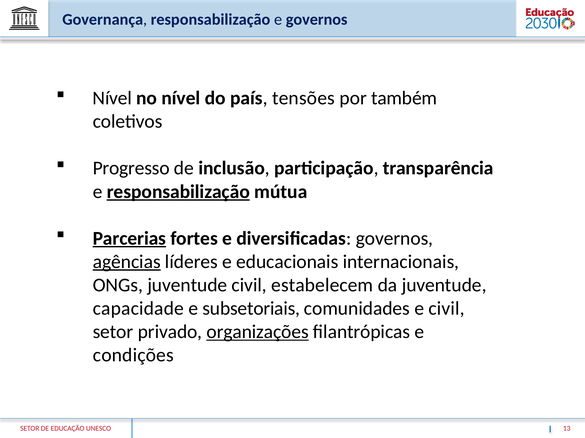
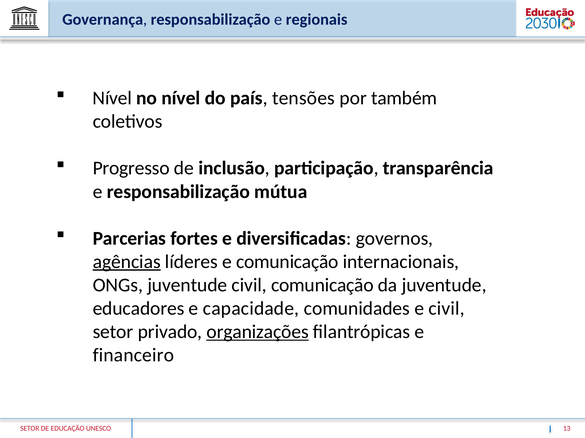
e governos: governos -> regionais (317, 19)
responsabilização underline: present -> none (178, 192)
Parcerias underline: present -> none (129, 239)
e educacionais: educacionais -> comunicação (287, 262)
civil estabelecem: estabelecem -> comunicação (322, 286)
capacidade: capacidade -> educadores (139, 309)
subsetoriais: subsetoriais -> capacidade (251, 309)
condições: condições -> financeiro (133, 356)
